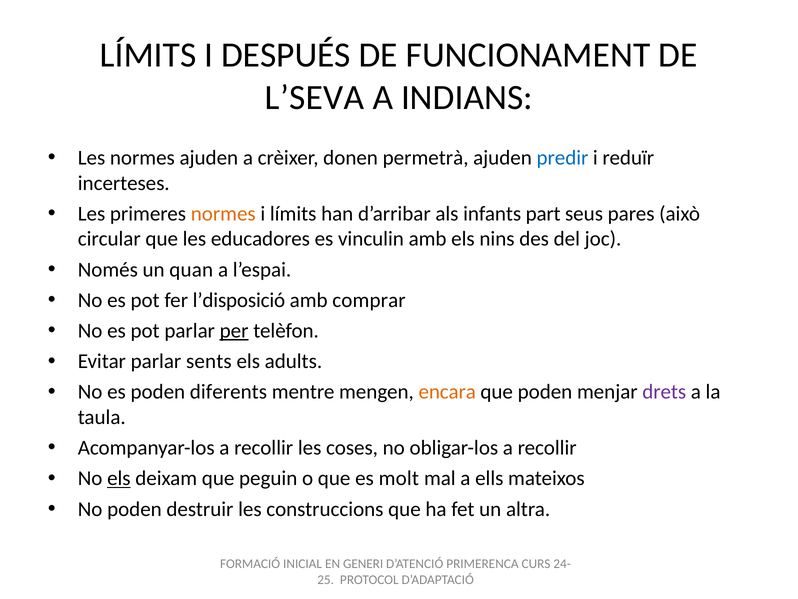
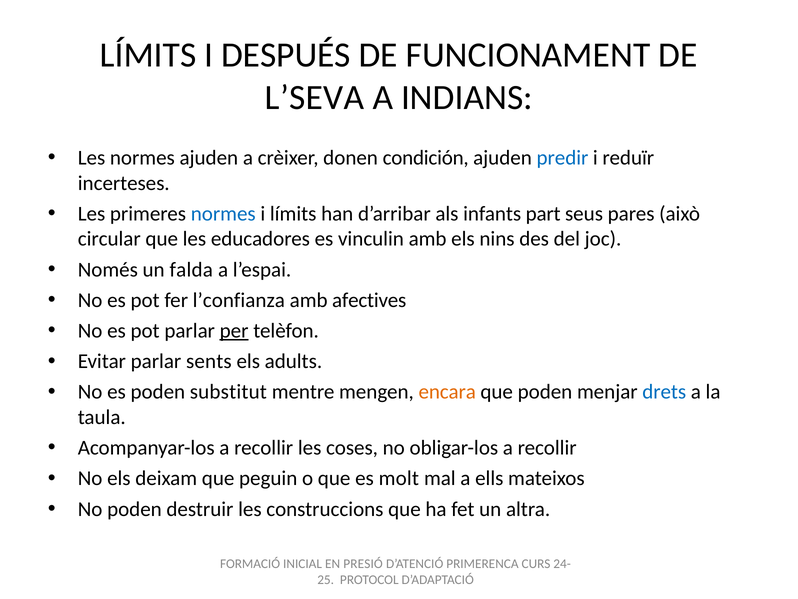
permetrà: permetrà -> condición (426, 158)
normes colour: orange -> blue (223, 214)
quan: quan -> falda (191, 269)
l’disposició: l’disposició -> l’confianza (239, 300)
comprar: comprar -> afectives (369, 300)
diferents: diferents -> substitut (228, 392)
drets colour: purple -> blue (664, 392)
els underline: present -> none (119, 478)
GENERI: GENERI -> PRESIÓ (363, 564)
